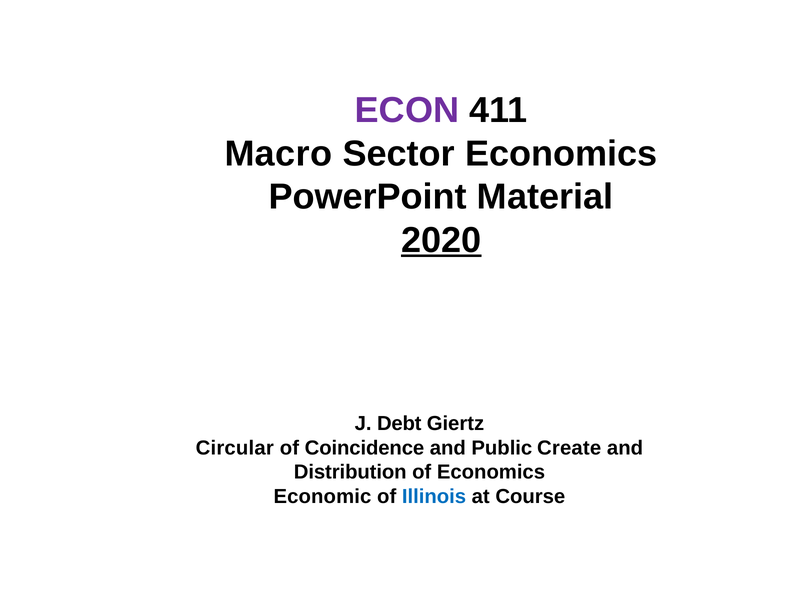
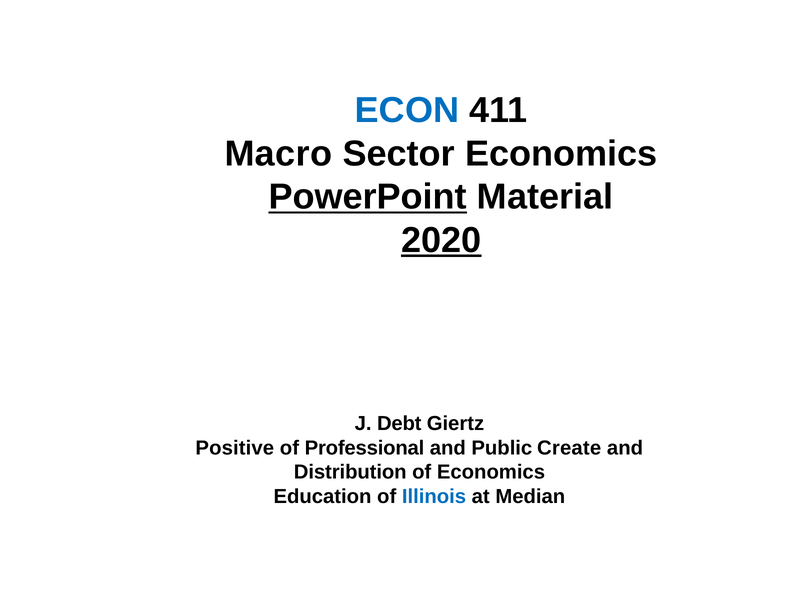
ECON colour: purple -> blue (407, 110)
PowerPoint underline: none -> present (368, 197)
Circular: Circular -> Positive (235, 448)
Coincidence: Coincidence -> Professional (365, 448)
Economic: Economic -> Education (323, 497)
Course: Course -> Median (530, 497)
